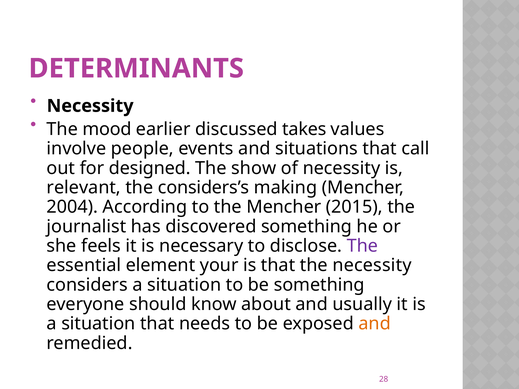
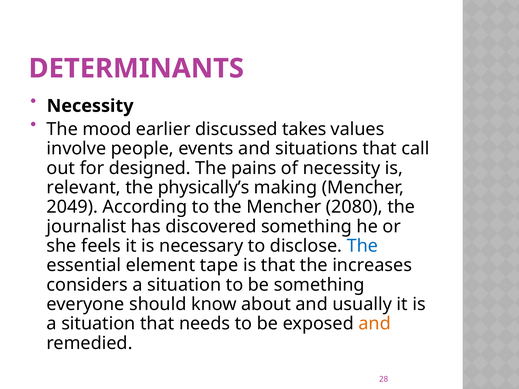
show: show -> pains (254, 168)
considers’s: considers’s -> physically’s (204, 188)
2004: 2004 -> 2049 (72, 207)
2015: 2015 -> 2080 (354, 207)
The colour: purple -> blue (362, 246)
your: your -> tape (219, 265)
the necessity: necessity -> increases (372, 265)
